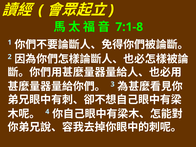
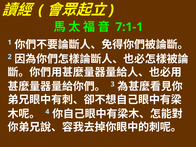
7:1-8: 7:1-8 -> 7:1-1 (129, 27)
